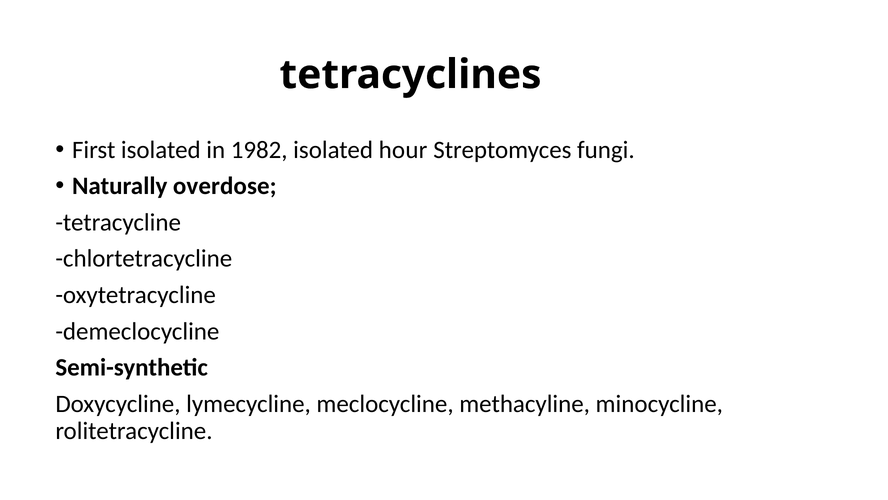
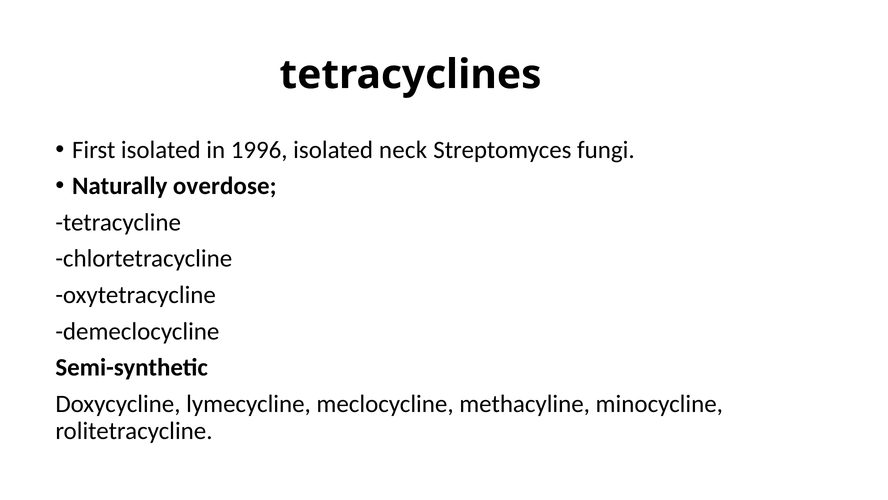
1982: 1982 -> 1996 (259, 150)
hour: hour -> neck (403, 150)
